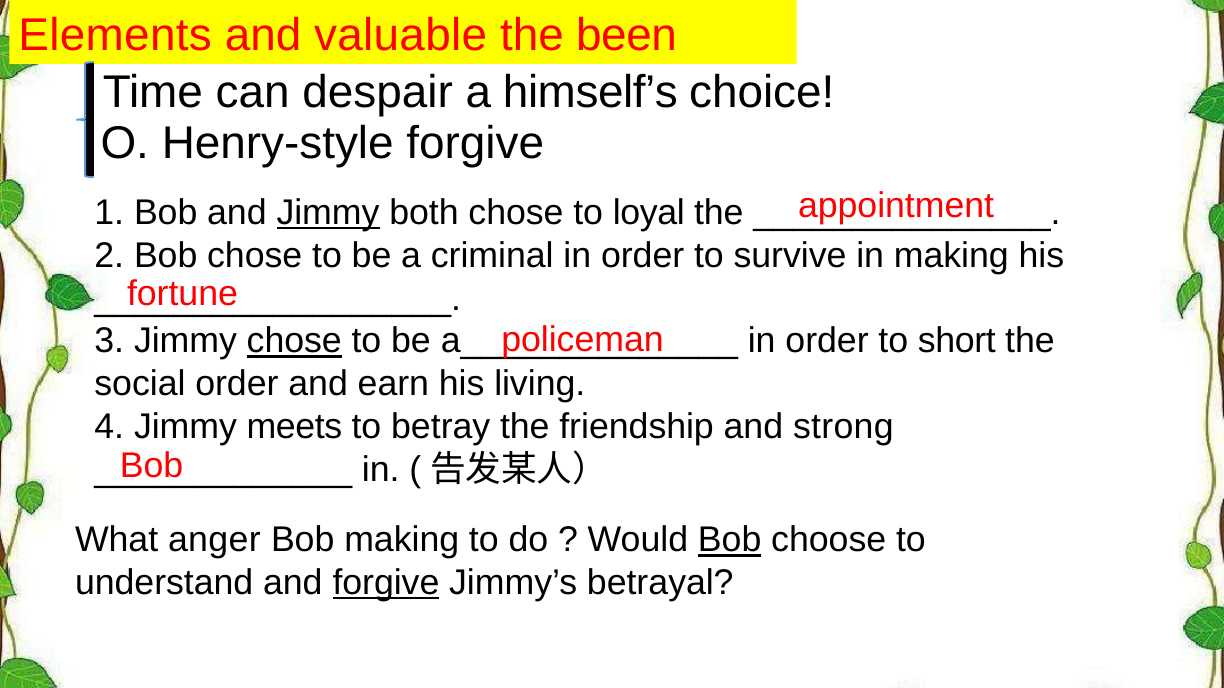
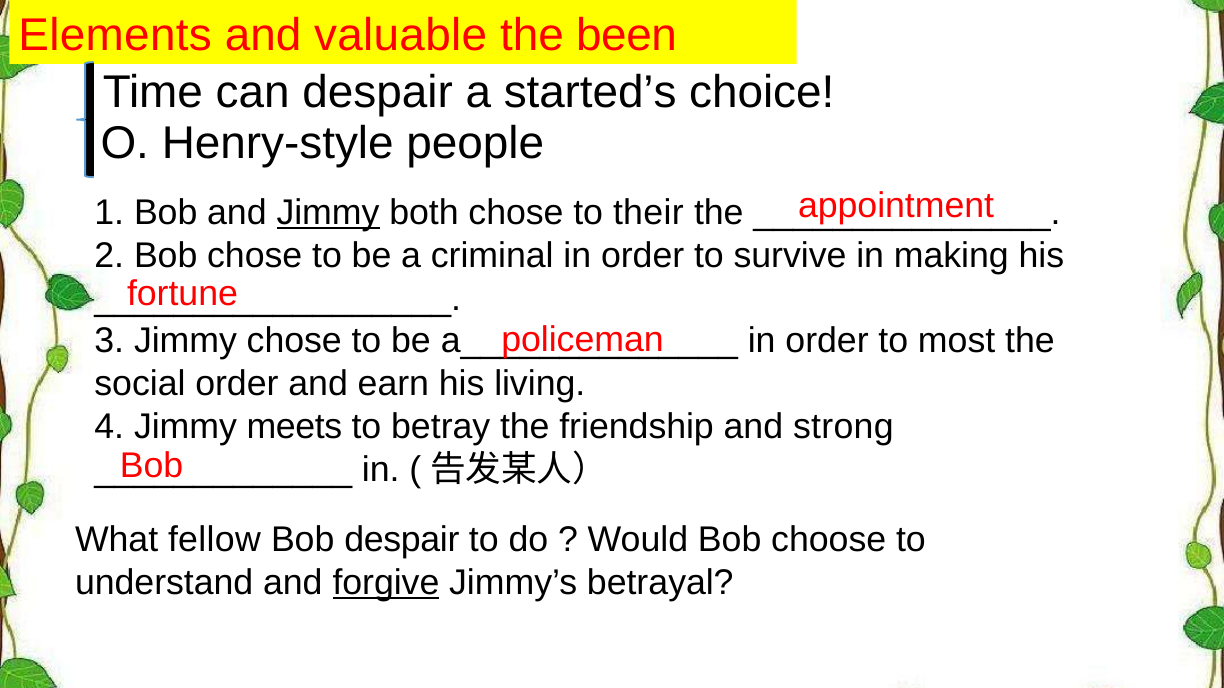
himself’s: himself’s -> started’s (590, 93)
Henry-style forgive: forgive -> people (475, 143)
loyal: loyal -> their (648, 213)
chose underline: present -> none (294, 341)
short: short -> most (957, 341)
anger: anger -> fellow (214, 540)
Bob making: making -> despair (402, 540)
Bob underline: present -> none (730, 540)
